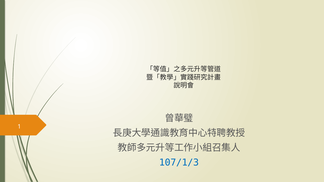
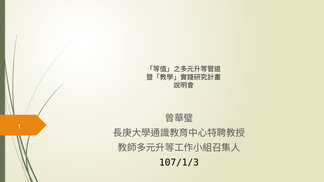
107/1/3 colour: blue -> black (179, 163)
